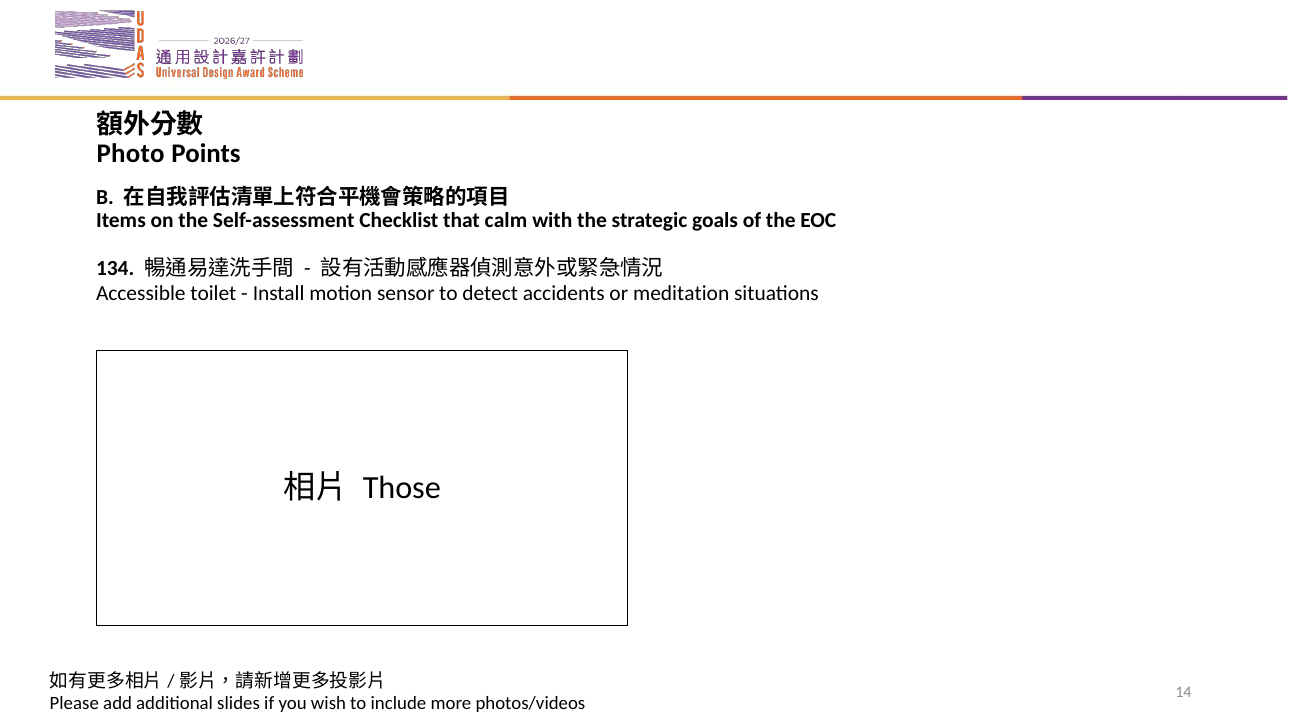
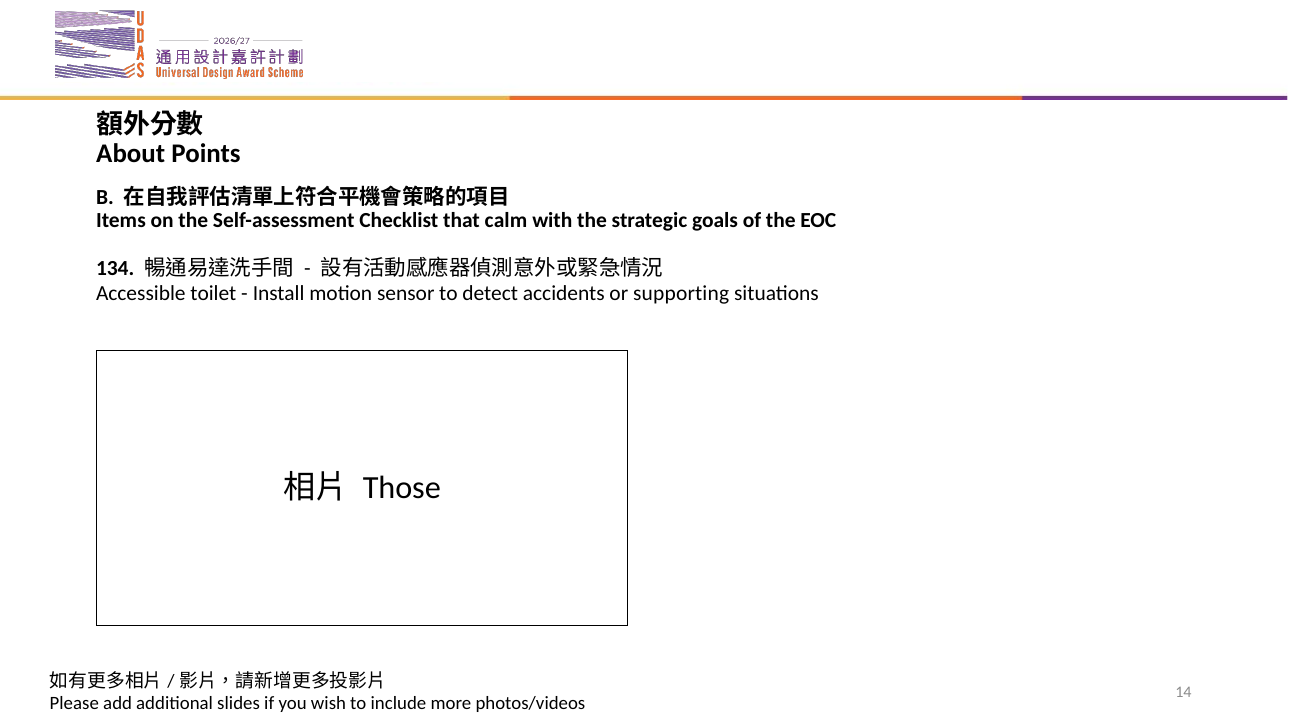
Photo: Photo -> About (131, 154)
meditation: meditation -> supporting (681, 294)
